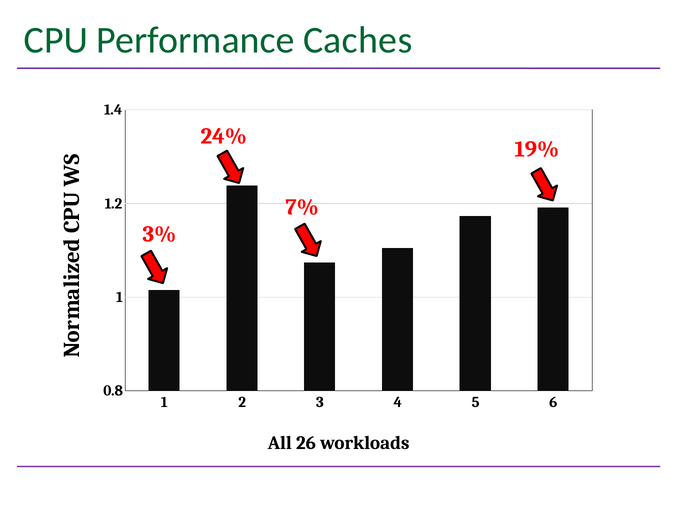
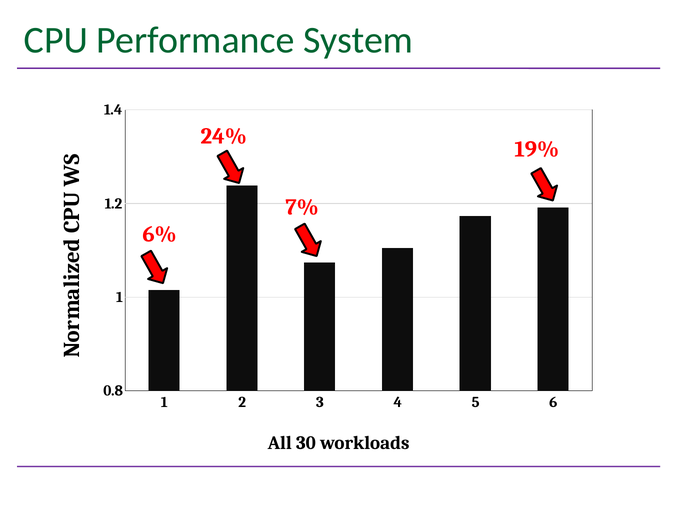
Caches: Caches -> System (358, 40)
3%: 3% -> 6% (160, 234)
26: 26 -> 30 (306, 443)
